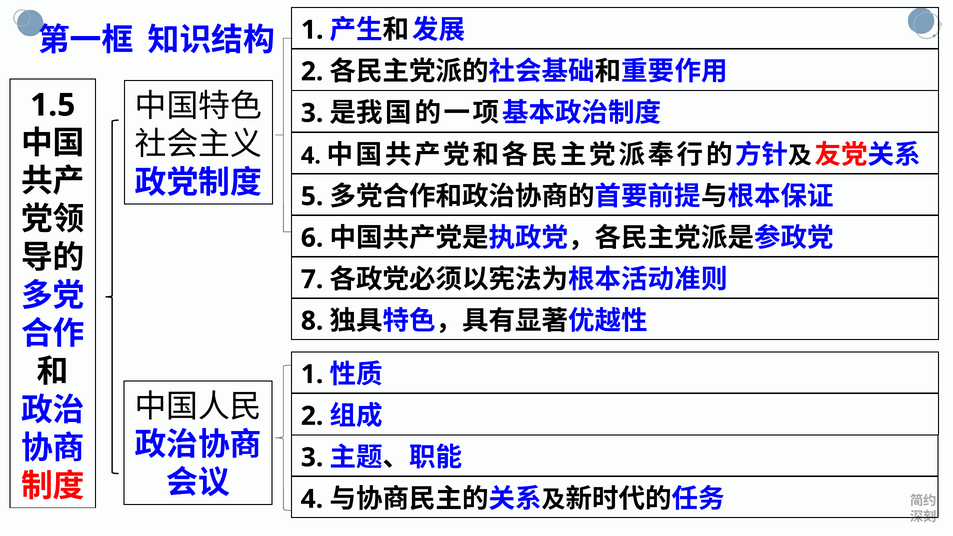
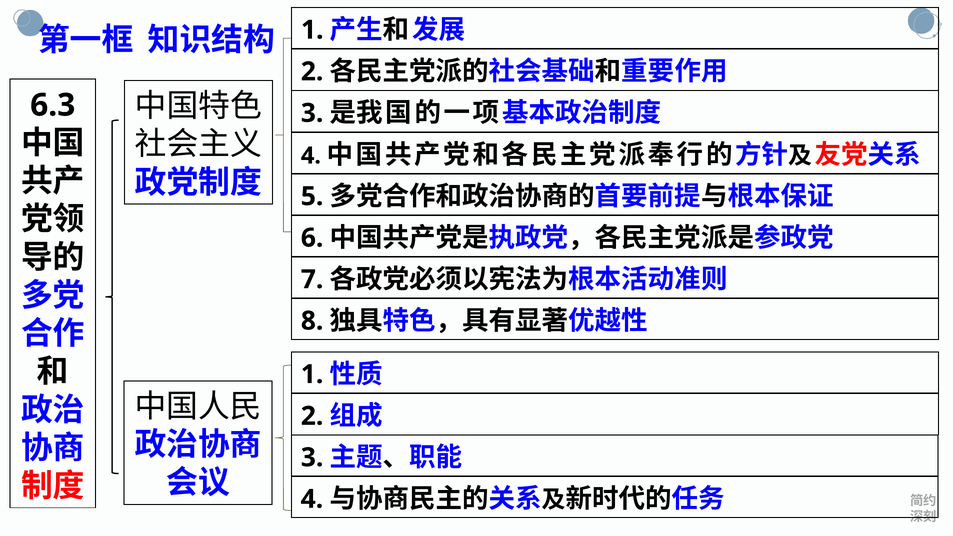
1.5: 1.5 -> 6.3 (53, 105)
